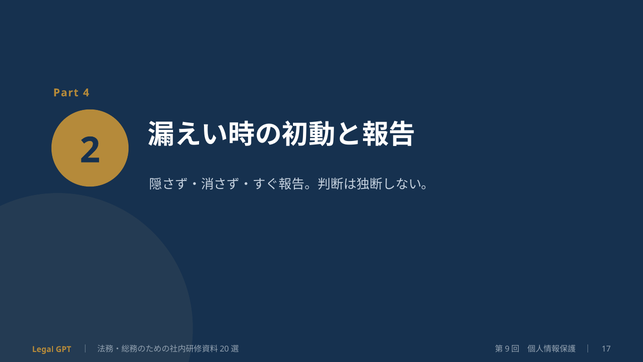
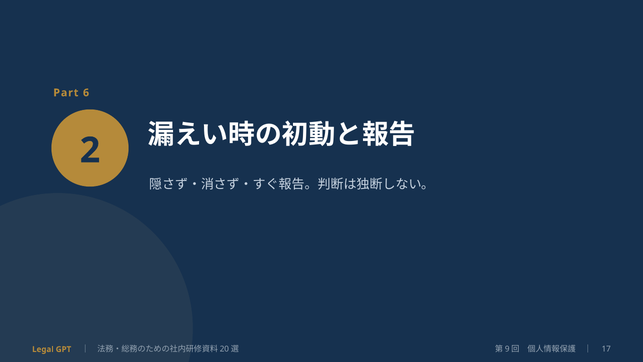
4: 4 -> 6 (86, 93)
